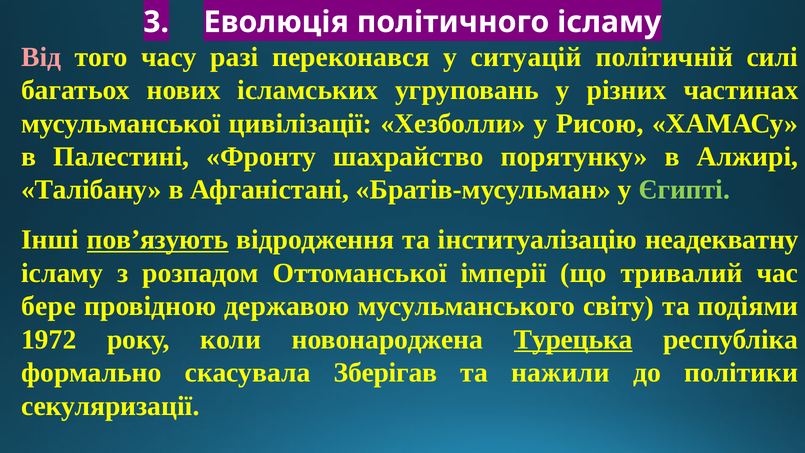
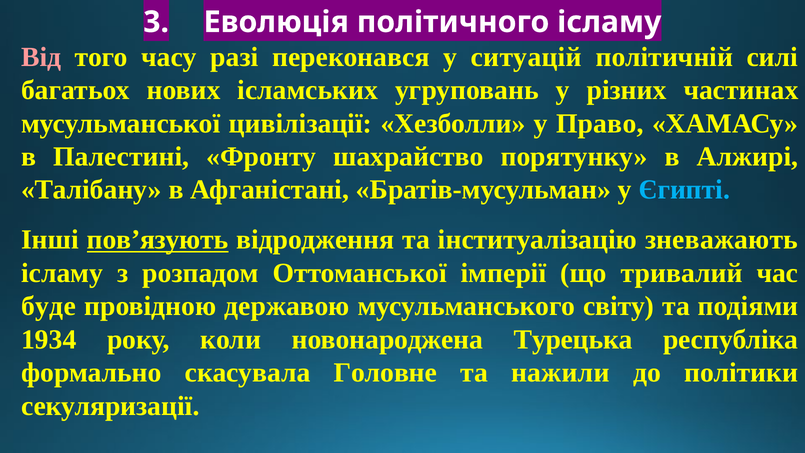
Рисою: Рисою -> Право (600, 123)
Єгипті colour: light green -> light blue (684, 190)
неадекватну: неадекватну -> зневажають (722, 240)
бере: бере -> буде (49, 306)
1972: 1972 -> 1934 (49, 339)
Турецька underline: present -> none (573, 339)
Зберігав: Зберігав -> Головне (385, 373)
